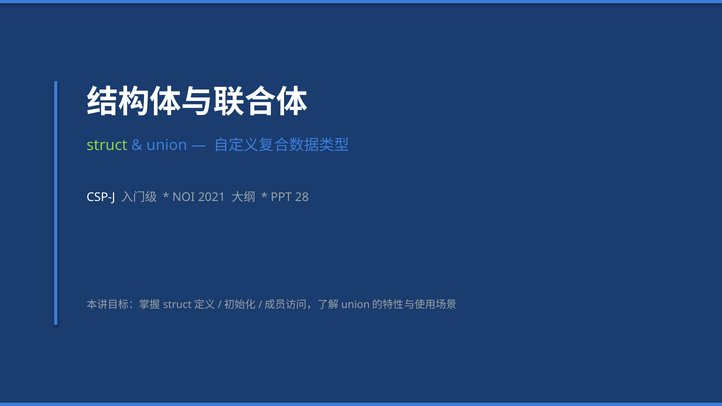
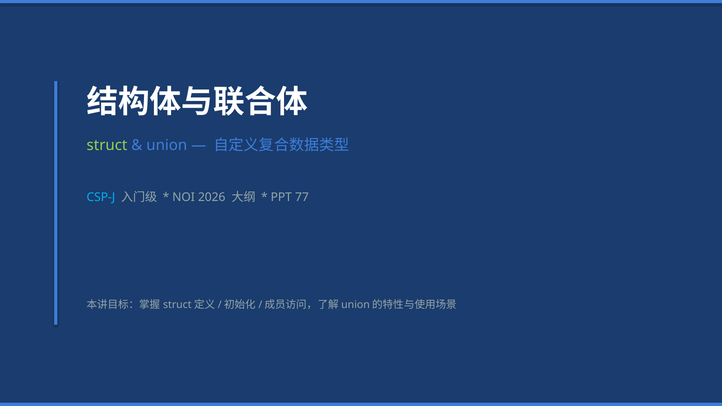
CSP-J colour: white -> light blue (101, 198)
2021: 2021 -> 2026 (212, 198)
28: 28 -> 77 (302, 198)
